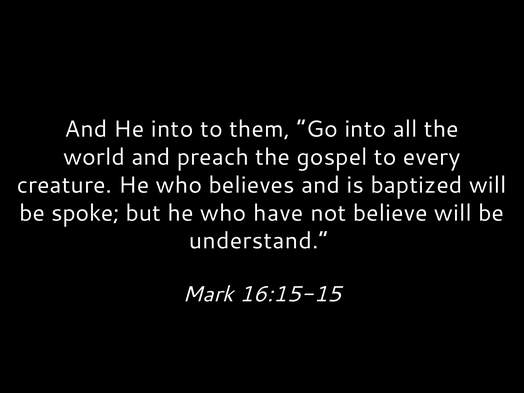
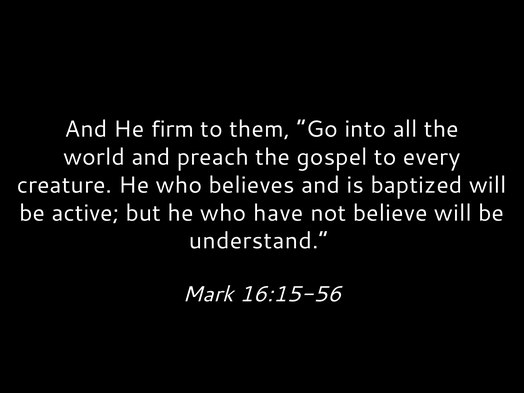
He into: into -> firm (172, 129)
spoke: spoke -> active (85, 213)
16:15-15: 16:15-15 -> 16:15-56 (290, 294)
